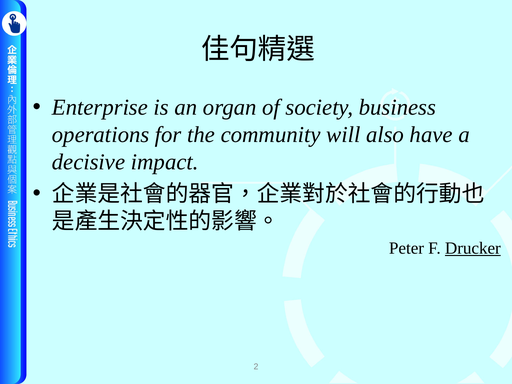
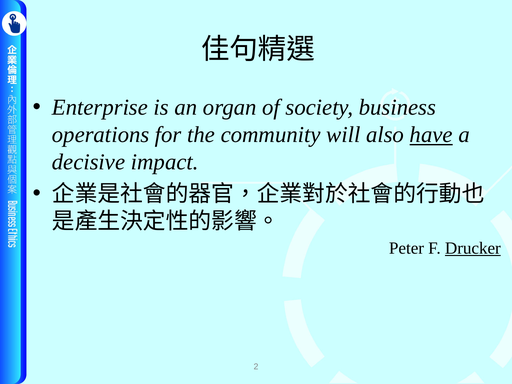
have underline: none -> present (431, 135)
